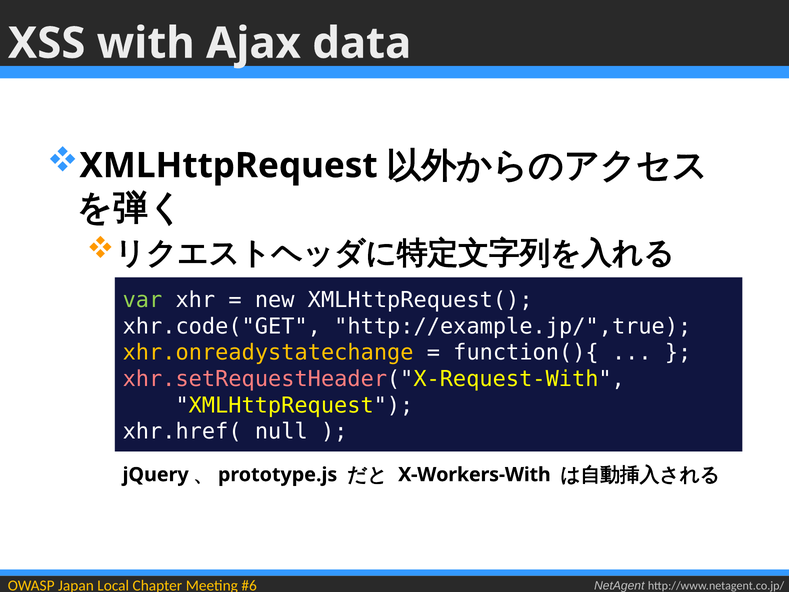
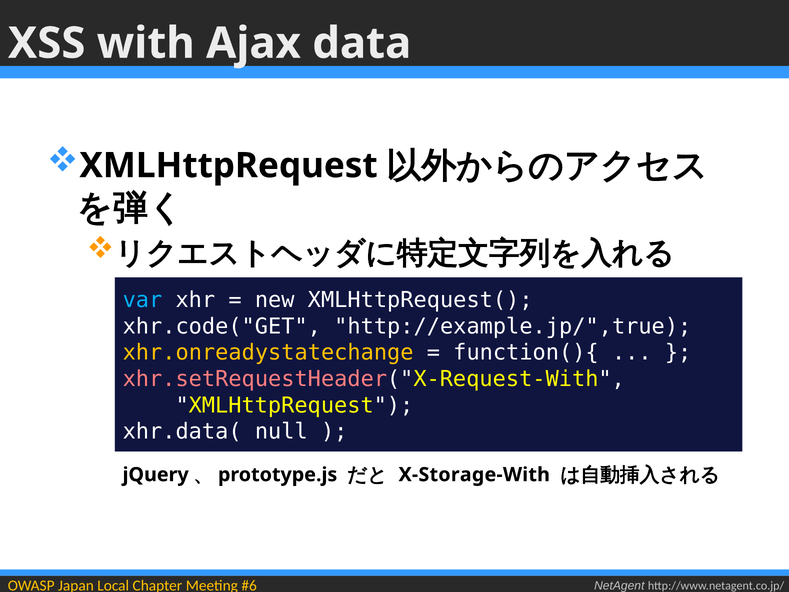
var colour: light green -> light blue (142, 300)
xhr.href(: xhr.href( -> xhr.data( (182, 432)
X-Workers-With: X-Workers-With -> X-Storage-With (474, 475)
